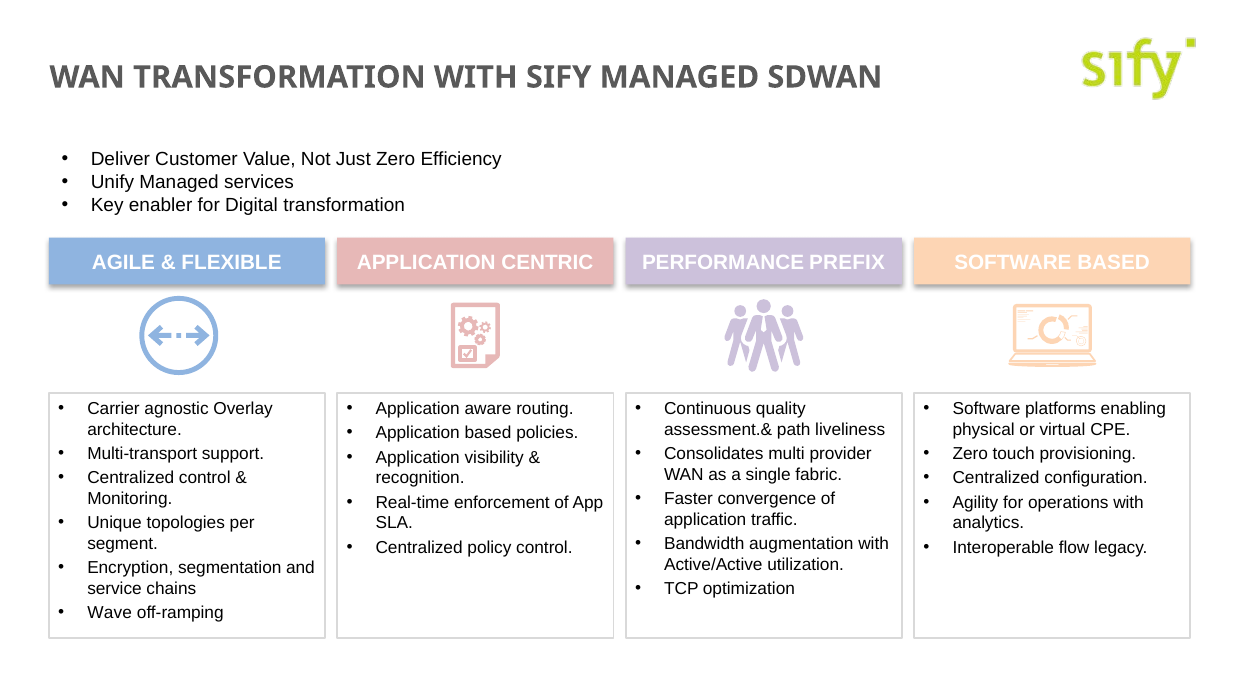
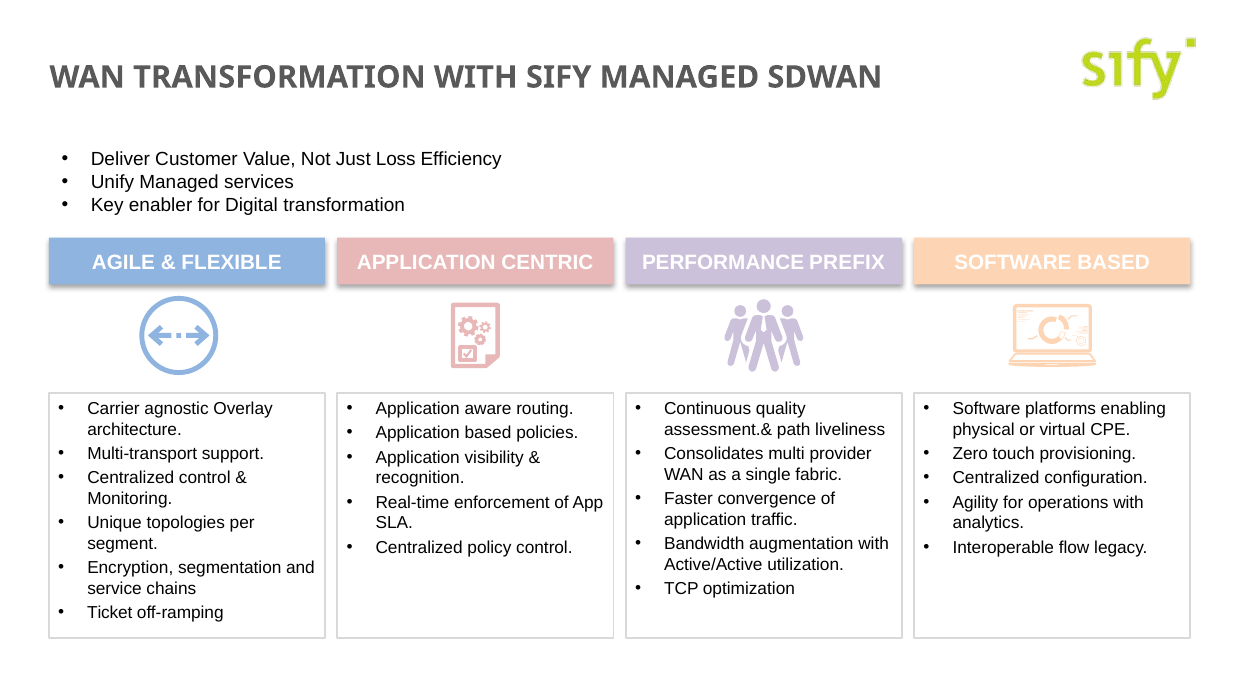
Just Zero: Zero -> Loss (396, 160)
Wave: Wave -> Ticket (110, 613)
